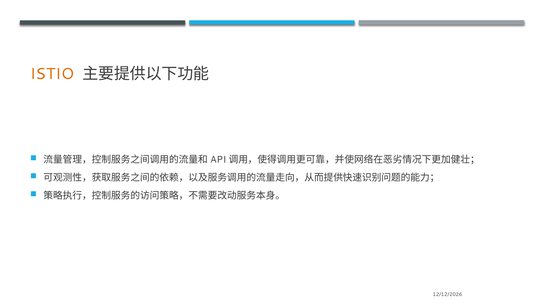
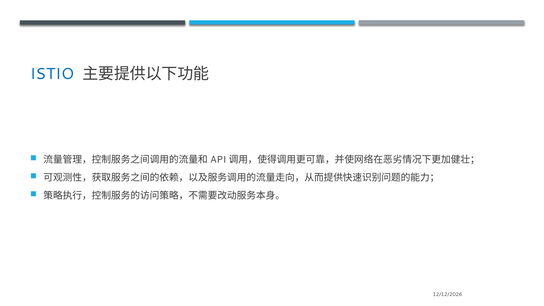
ISTIO colour: orange -> blue (52, 74)
